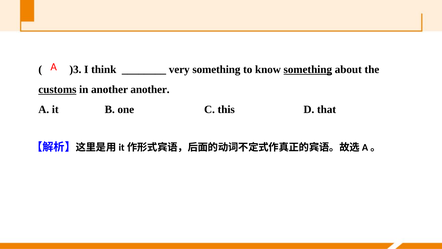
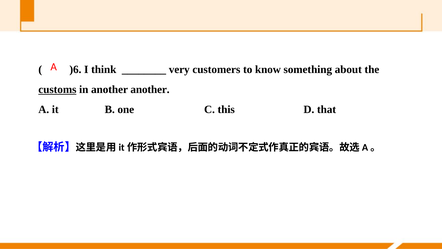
)3: )3 -> )6 (75, 70)
very something: something -> customers (216, 70)
something underline: present -> none (308, 70)
